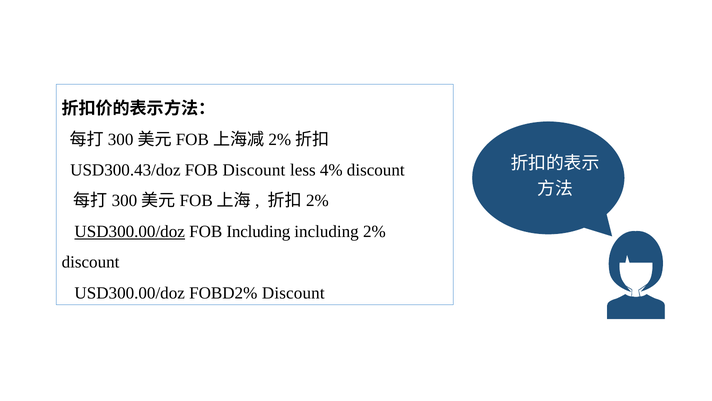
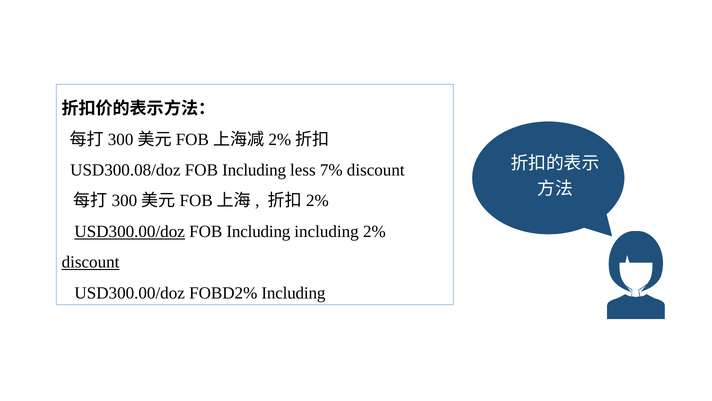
USD300.43/doz: USD300.43/doz -> USD300.08/doz (125, 170)
Discount: Discount -> Including (254, 170)
4%: 4% -> 7% (331, 170)
discount underline: none -> present (91, 262)
FOBD2% Discount: Discount -> Including (293, 293)
